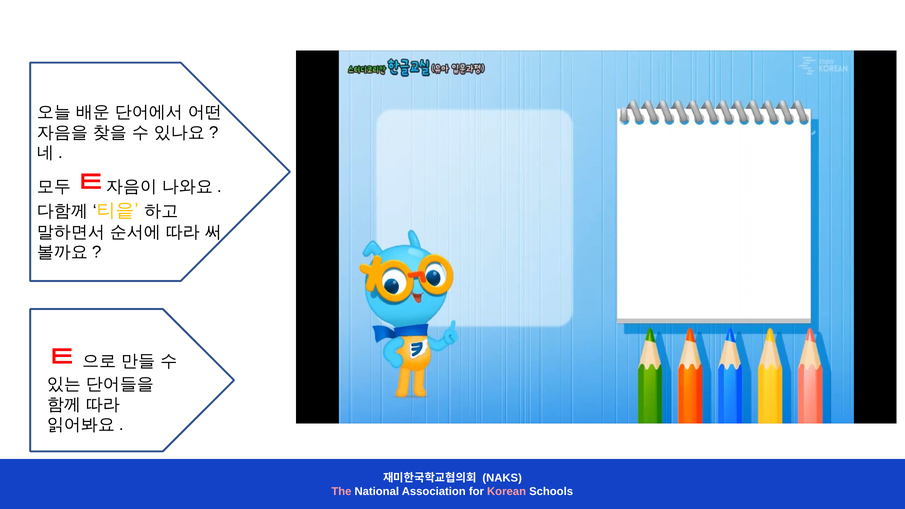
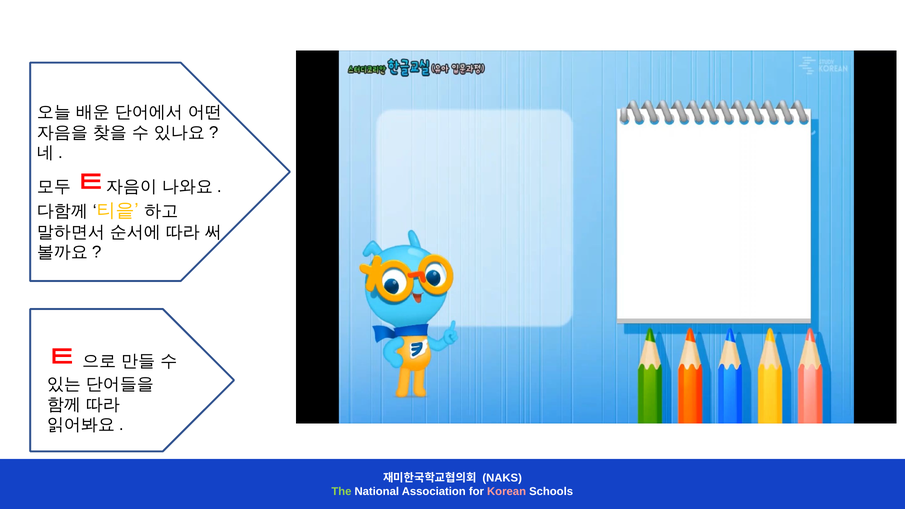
The colour: pink -> light green (341, 492)
